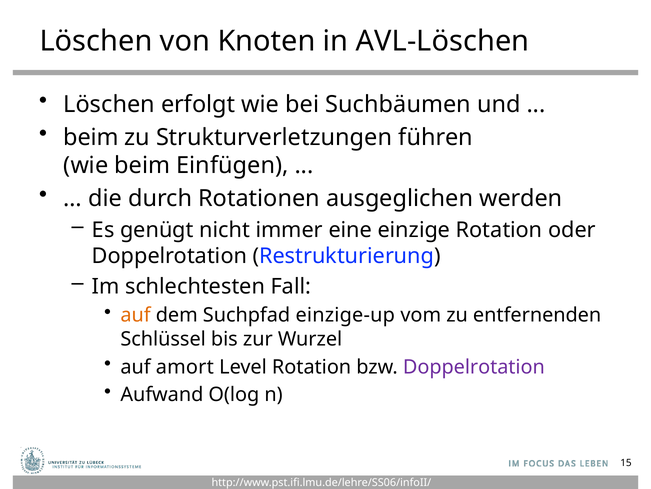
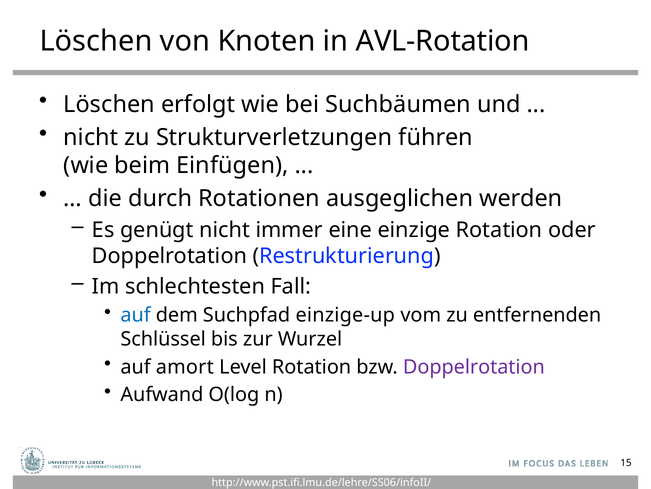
AVL-Löschen: AVL-Löschen -> AVL-Rotation (443, 41)
beim: beim -> nicht (91, 137)
auf colour: orange -> blue (136, 315)
